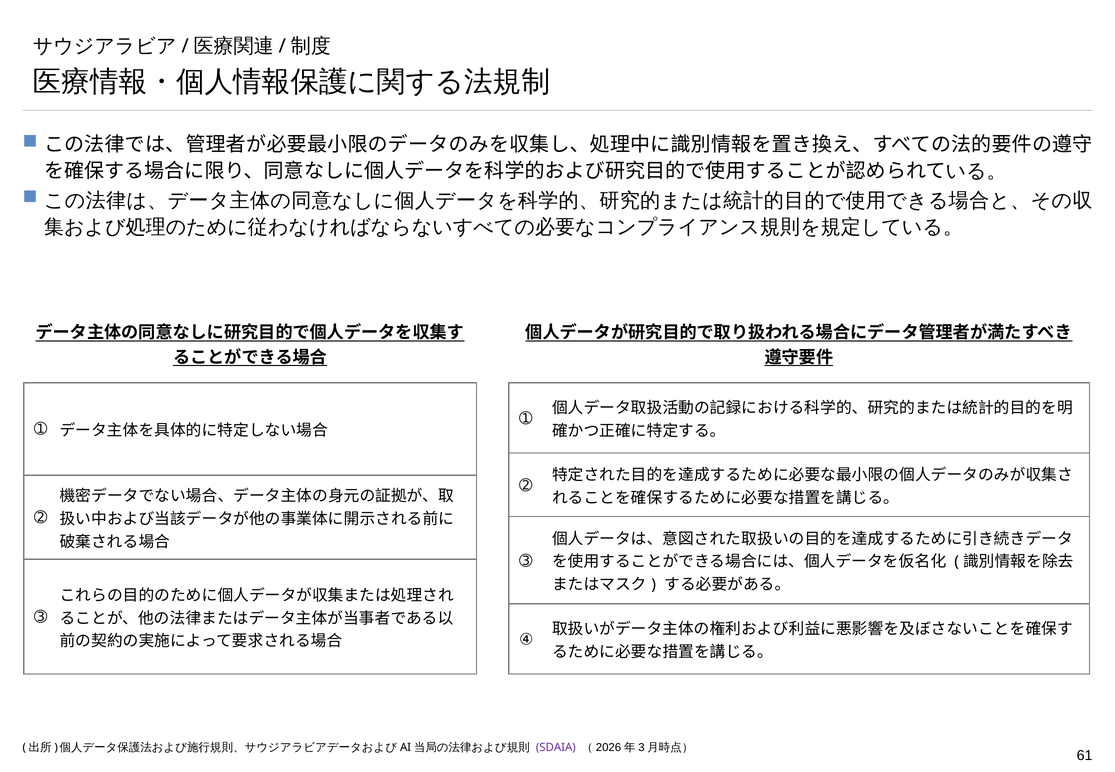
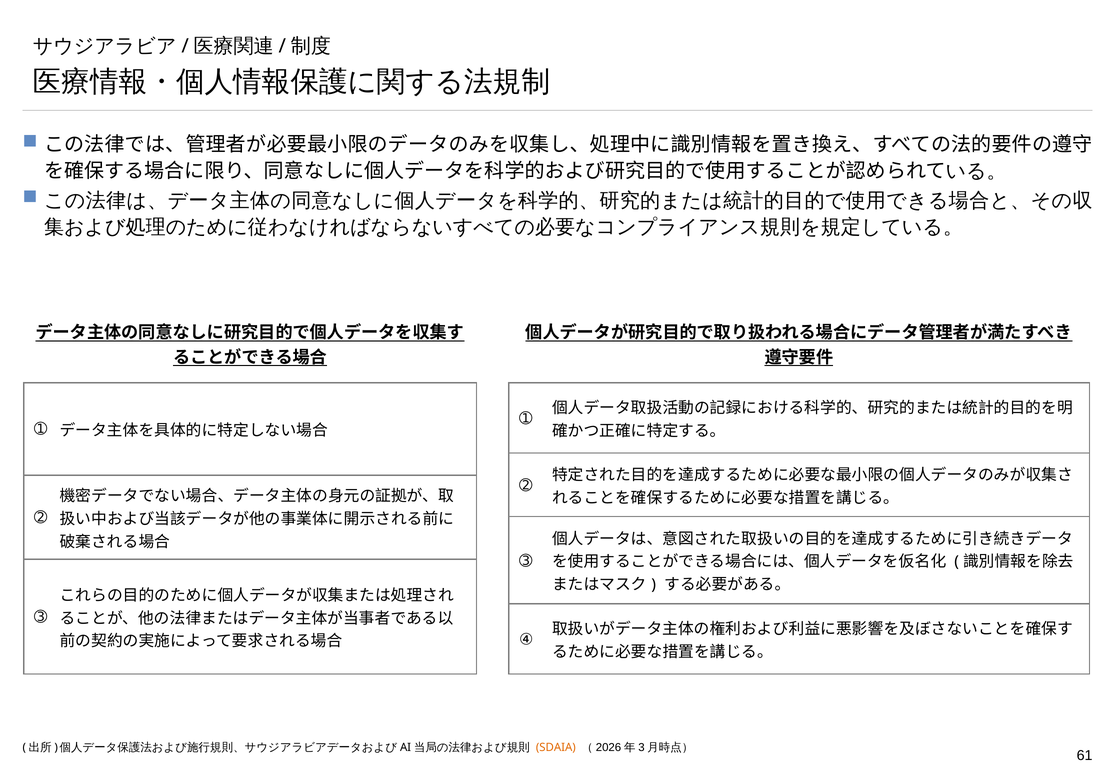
SDAIA colour: purple -> orange (556, 747)
